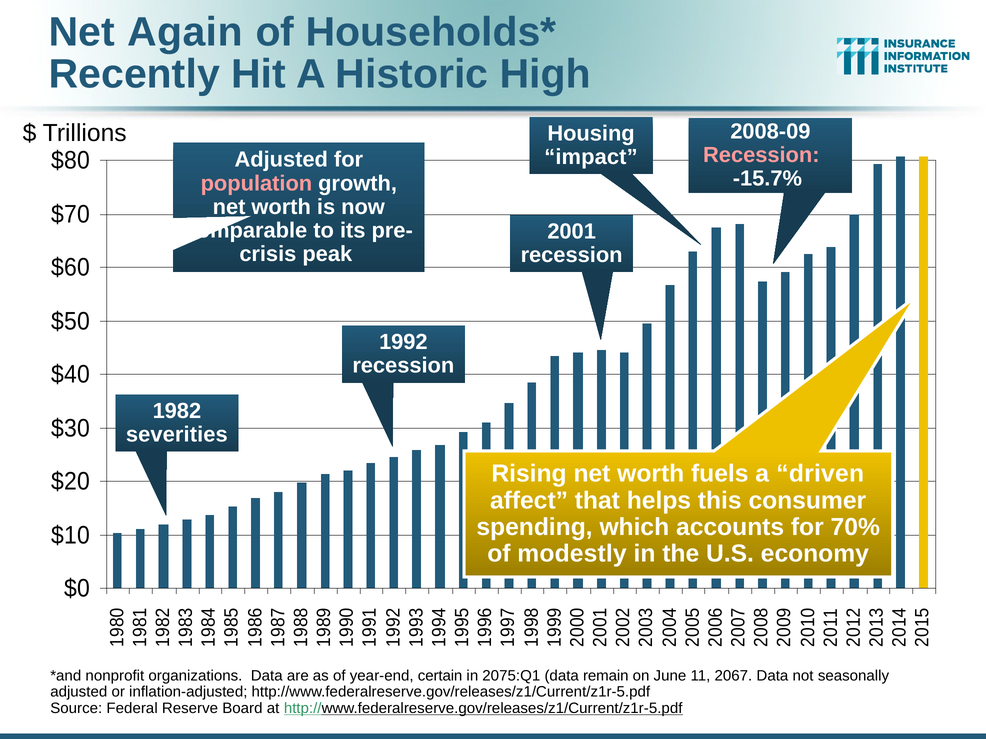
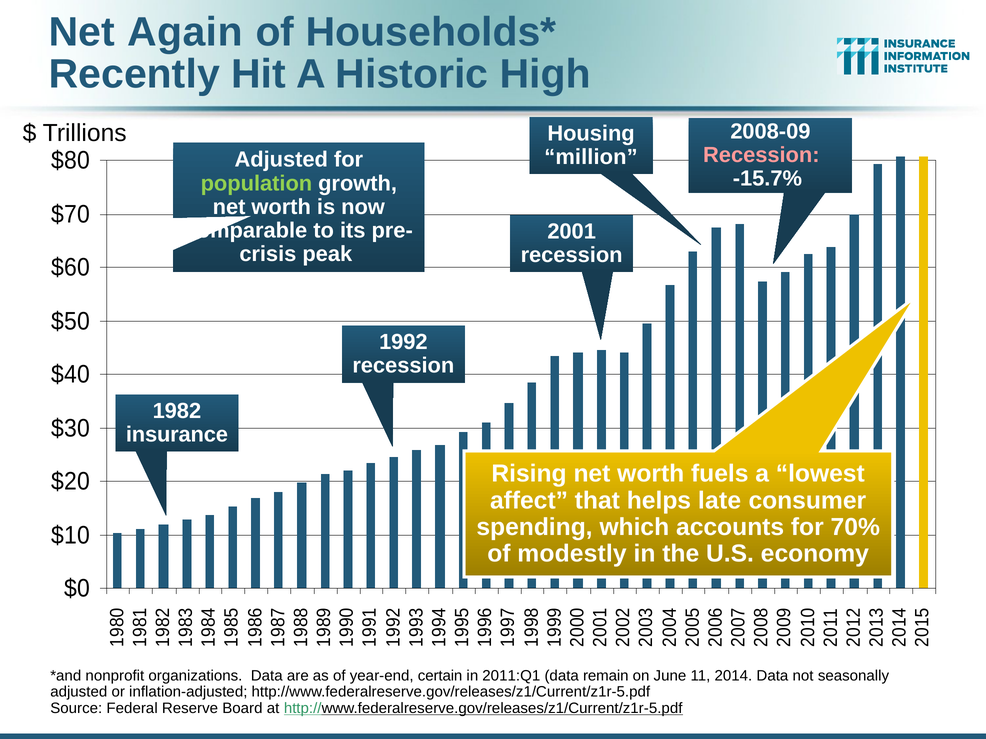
impact: impact -> million (591, 157)
population colour: pink -> light green (256, 183)
severities: severities -> insurance (177, 435)
driven: driven -> lowest (820, 474)
this: this -> late (720, 501)
2075:Q1: 2075:Q1 -> 2011:Q1 (511, 676)
2067: 2067 -> 2014 (733, 676)
